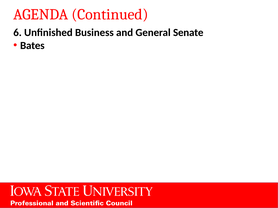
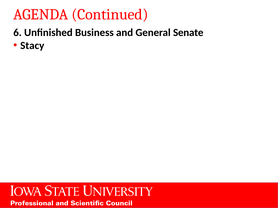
Bates: Bates -> Stacy (32, 46)
